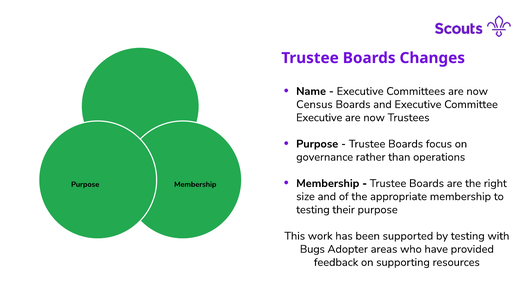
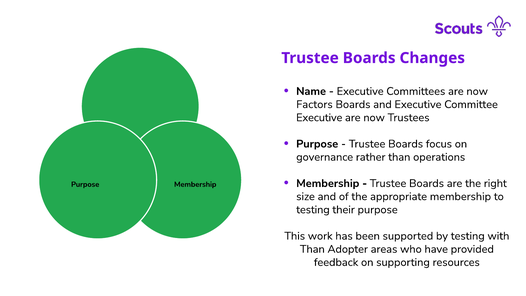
Census: Census -> Factors (314, 104)
Bugs: Bugs -> Than (312, 249)
